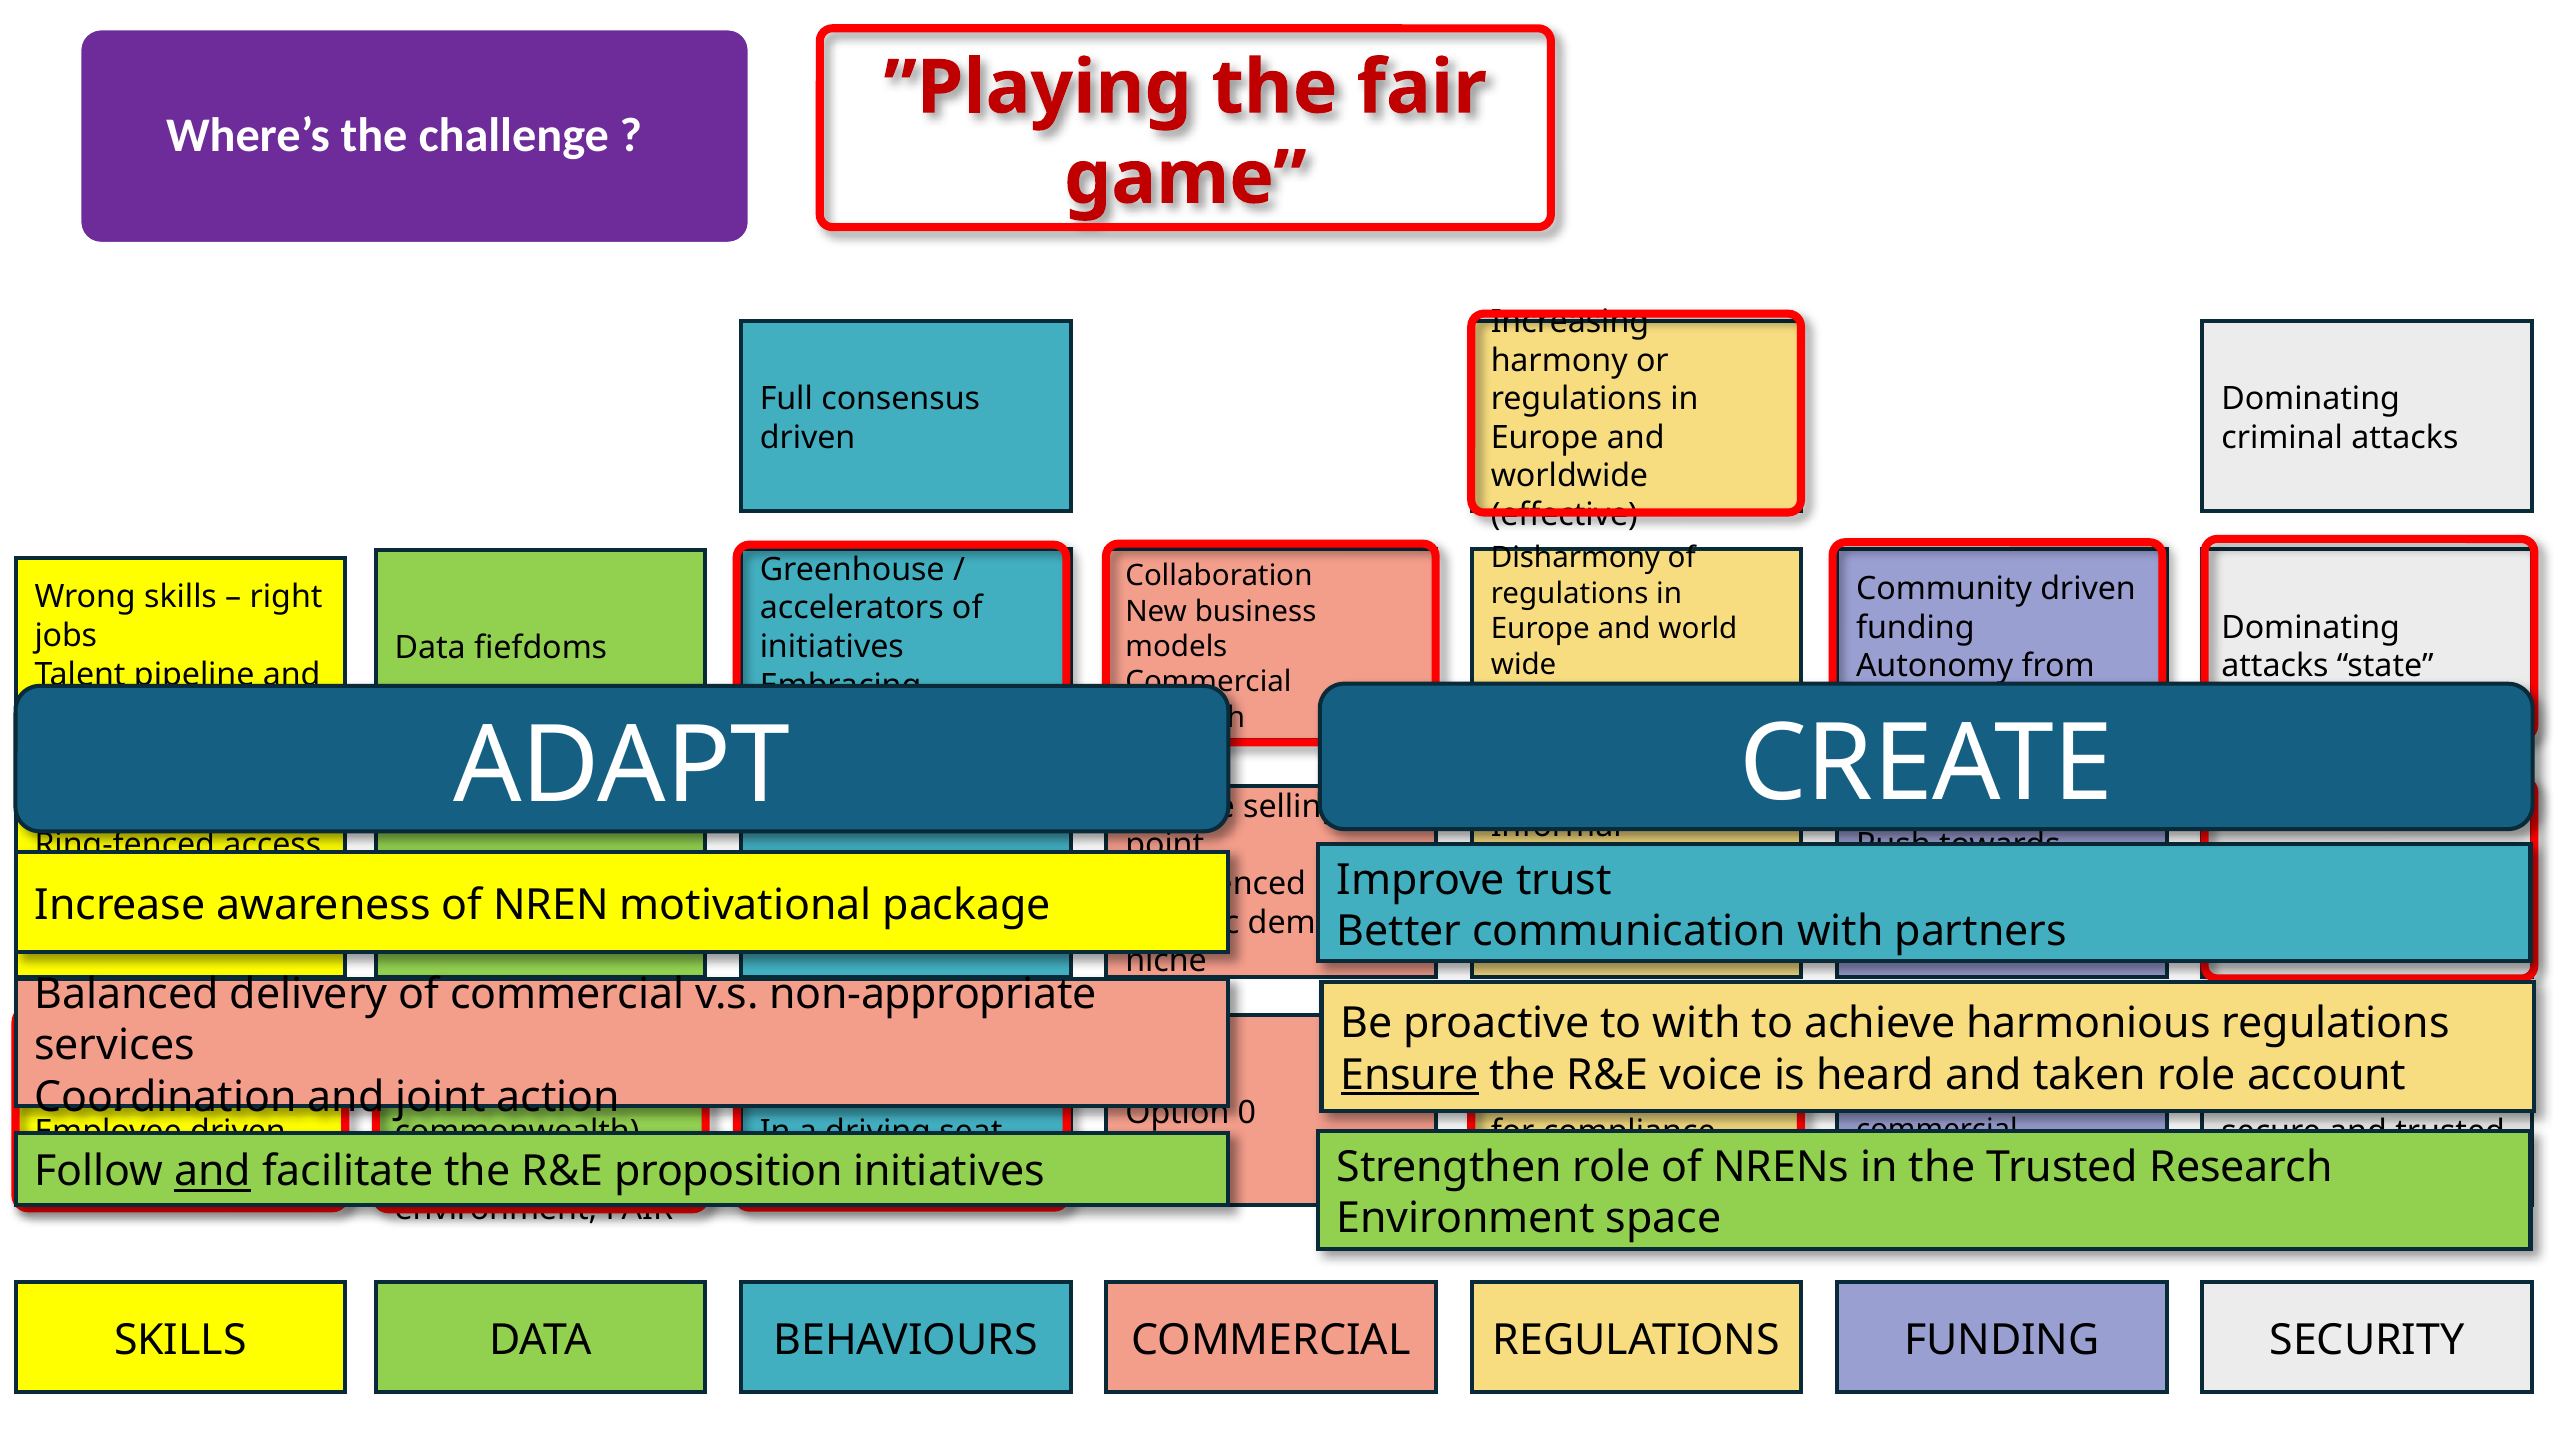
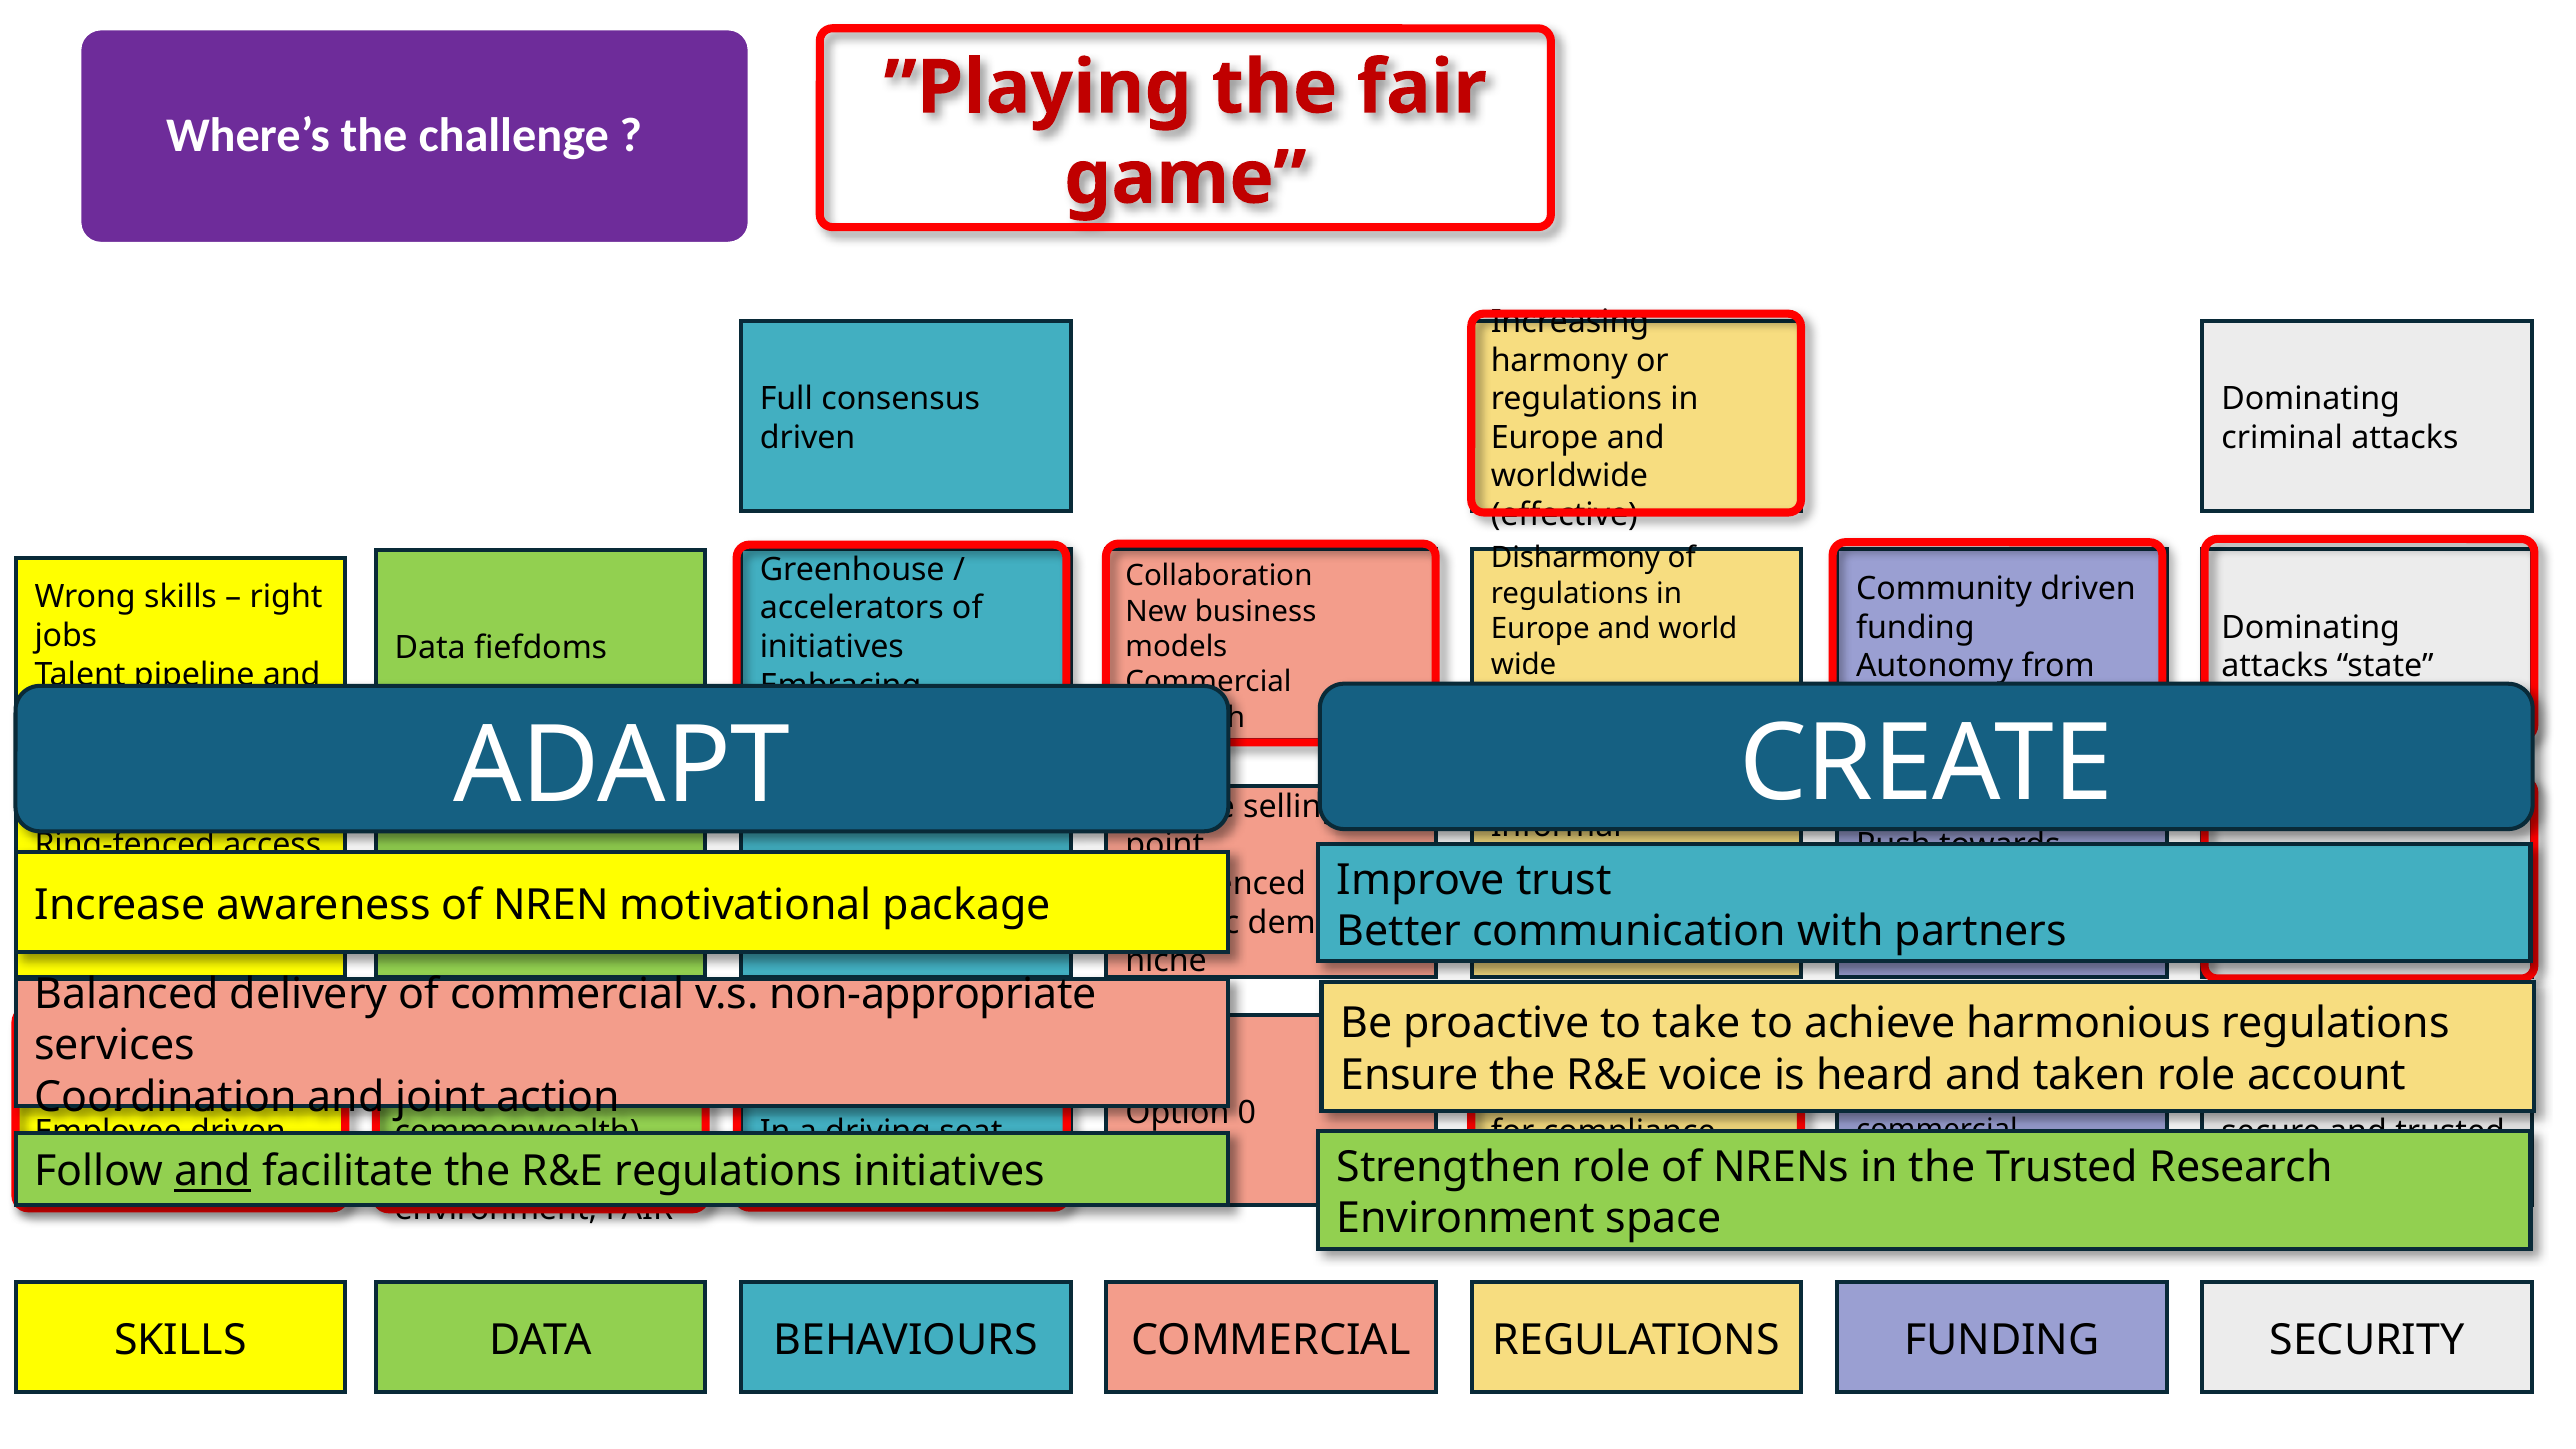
to with: with -> take (1697, 1024)
Ensure underline: present -> none (1410, 1075)
proposition: proposition -> regulations (728, 1172)
